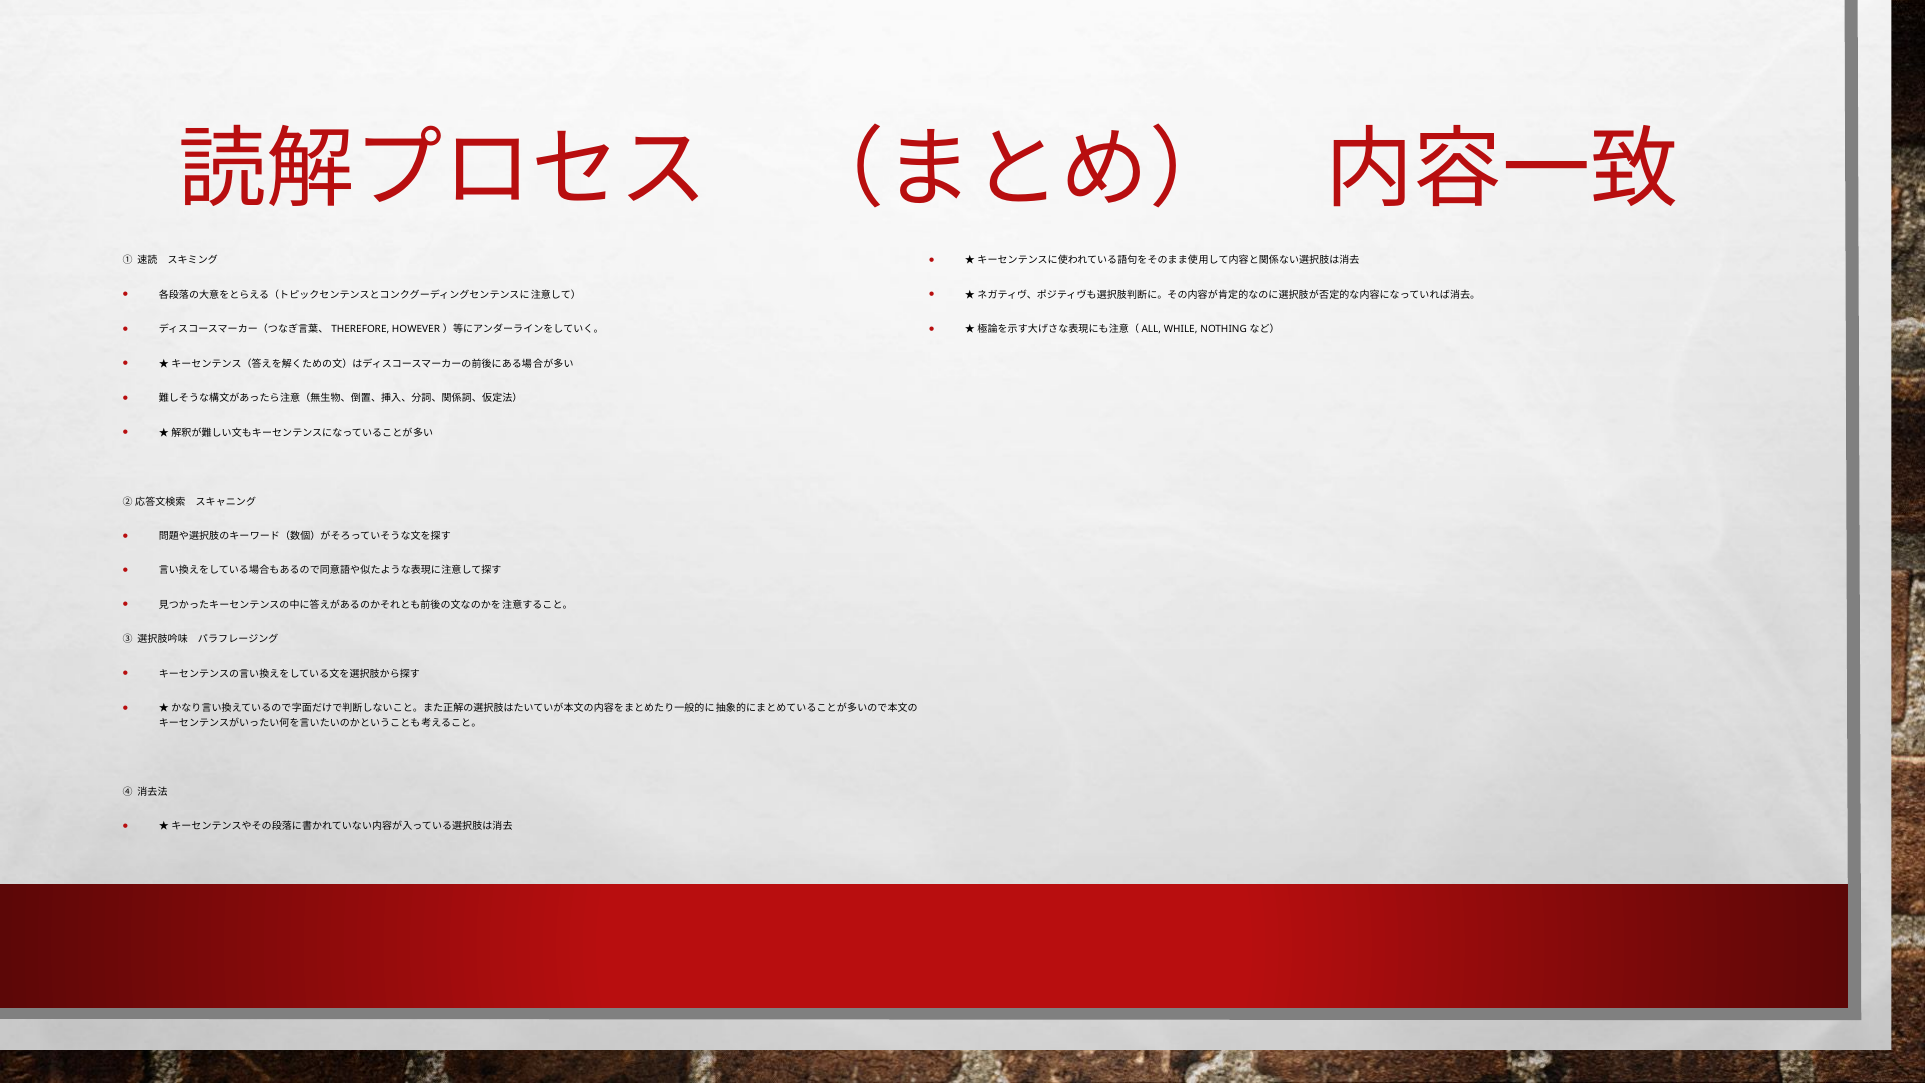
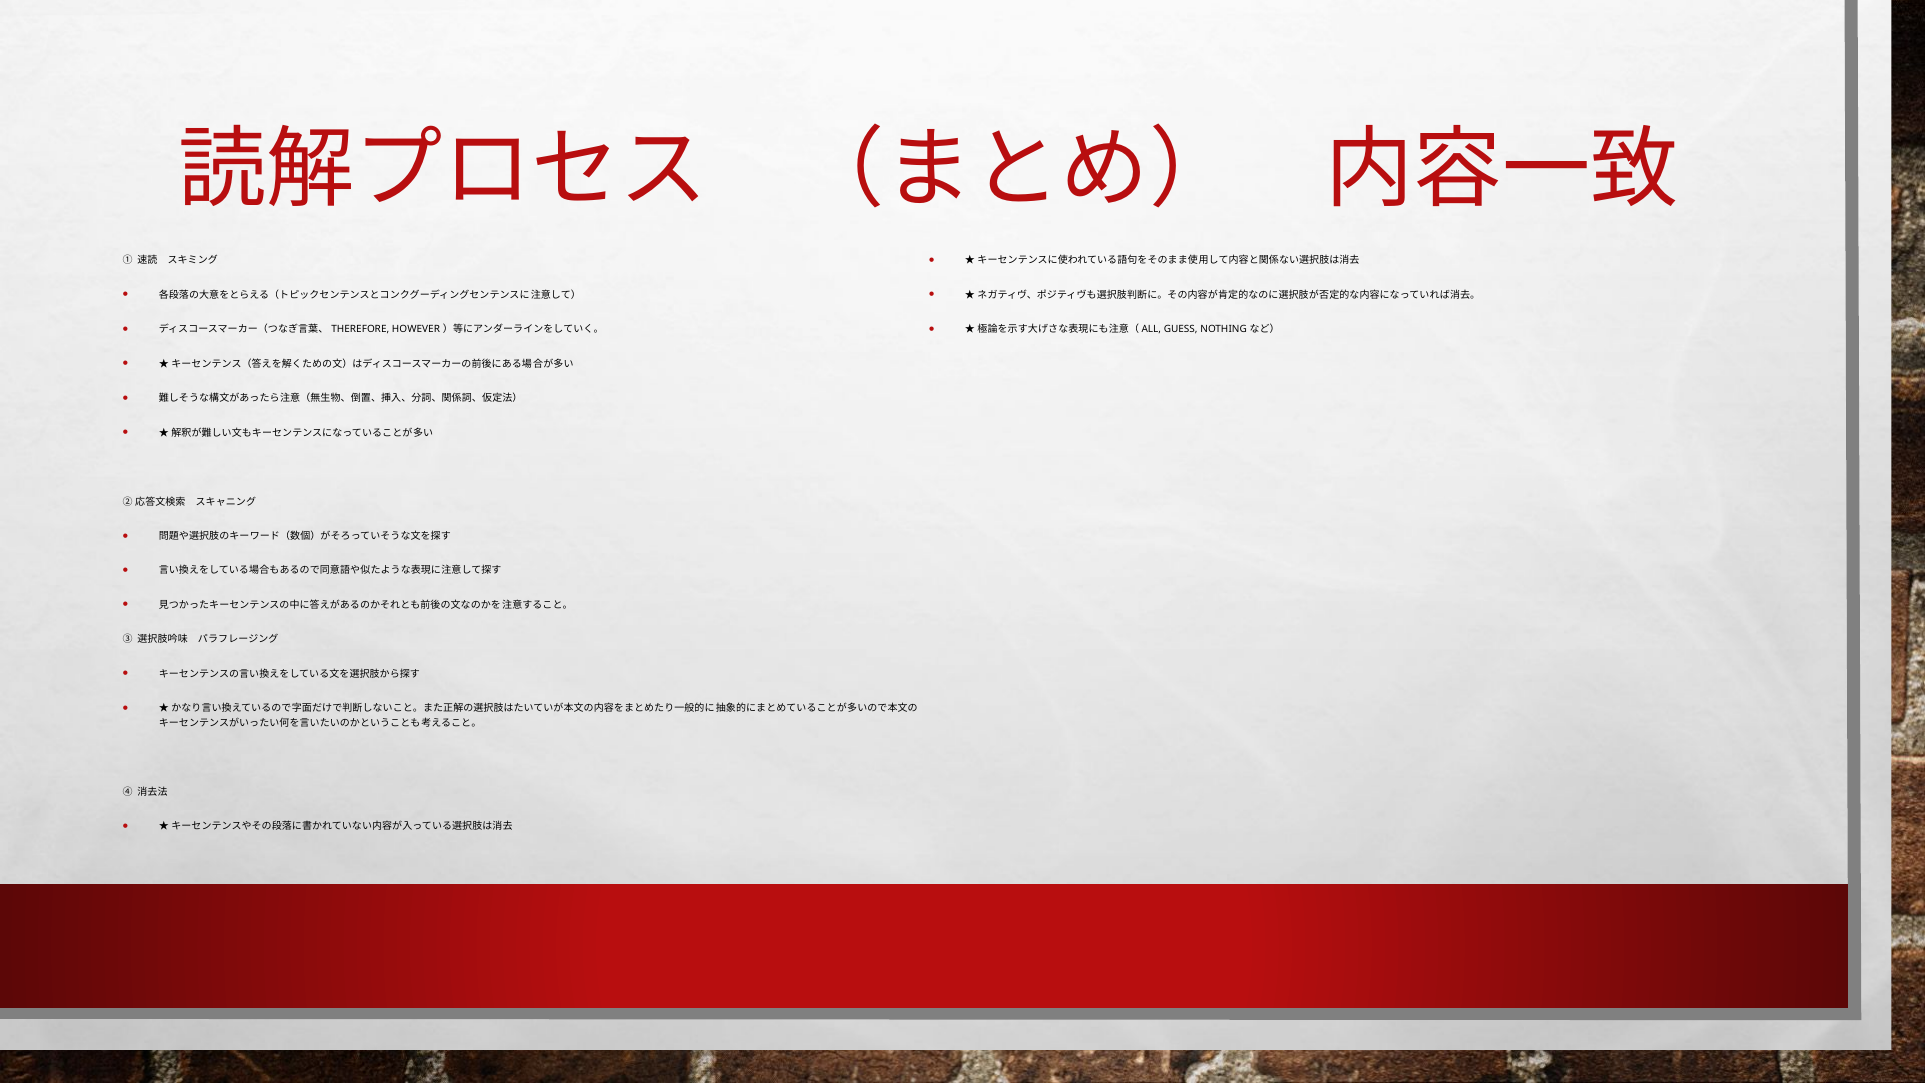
WHILE: WHILE -> GUESS (1181, 329)
